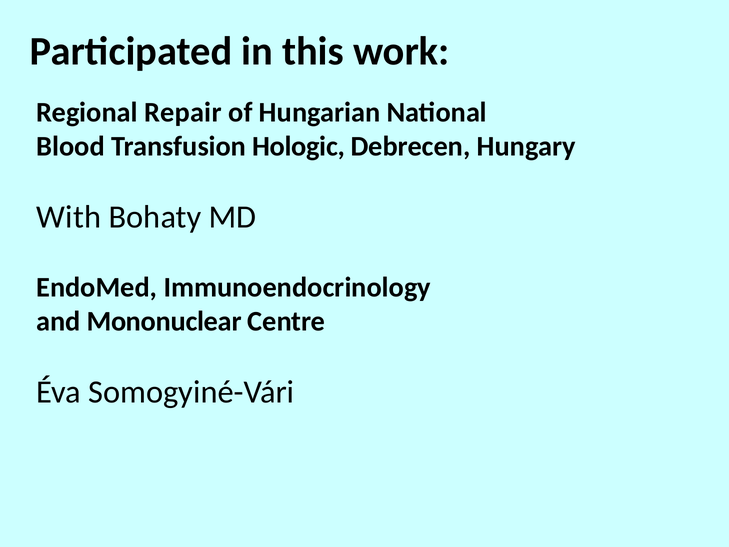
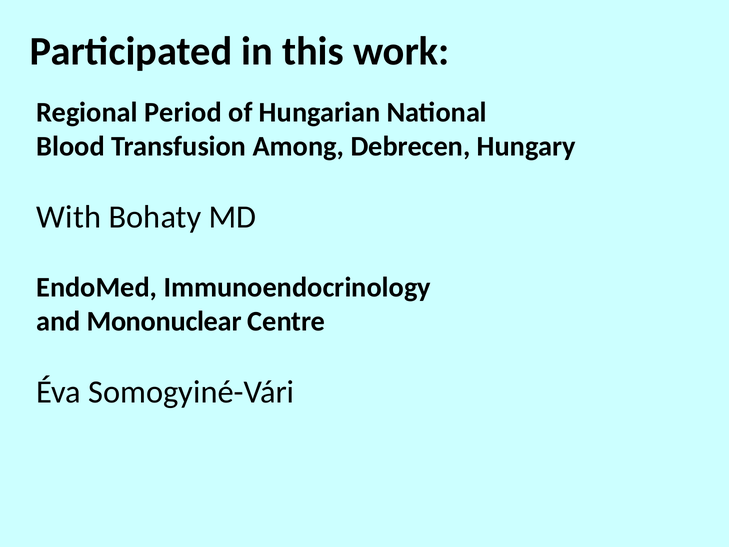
Repair: Repair -> Period (183, 112)
Hologic: Hologic -> Among (298, 146)
